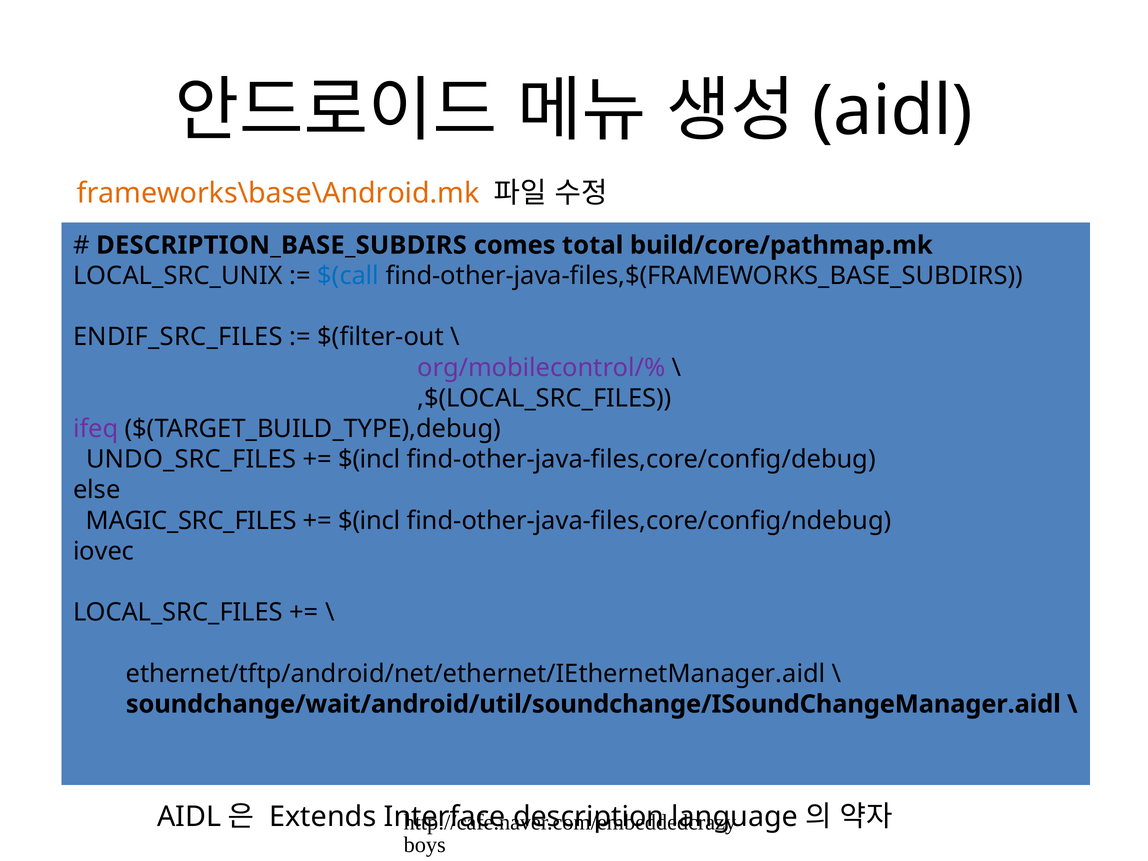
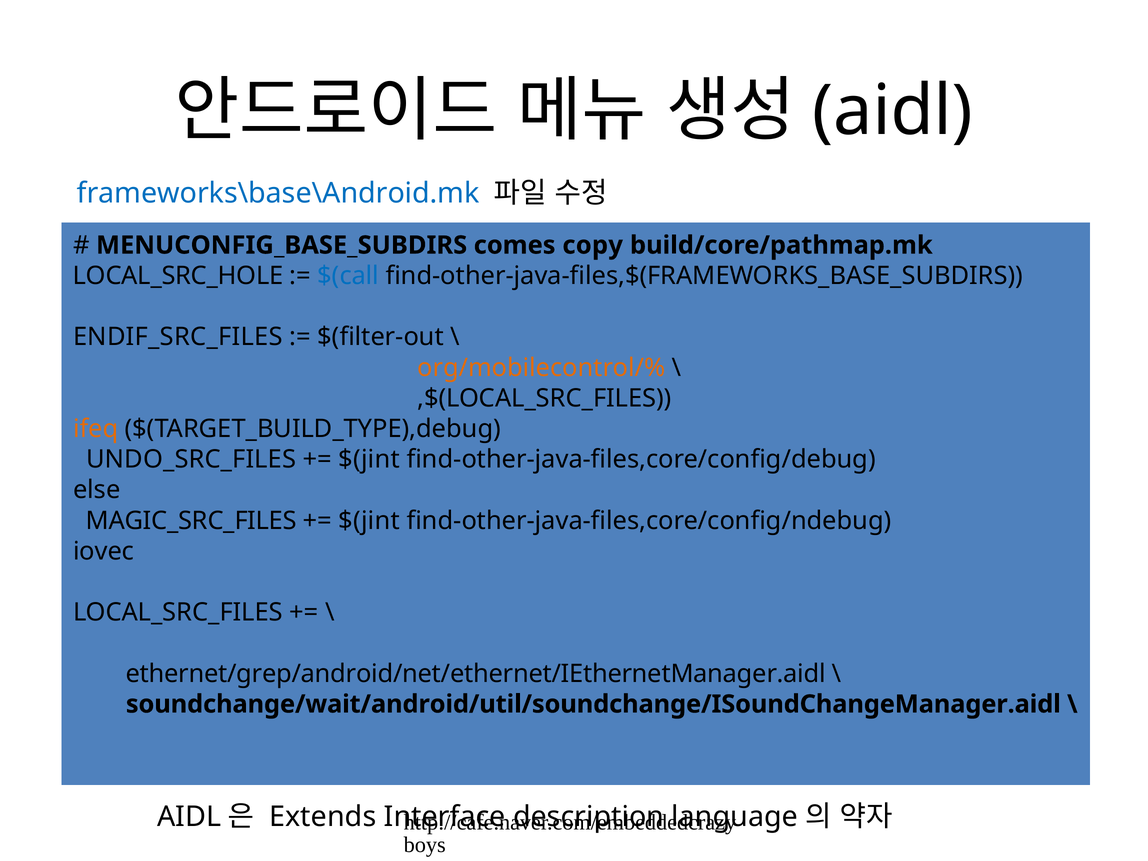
frameworks\base\Android.mk colour: orange -> blue (278, 193)
DESCRIPTION_BASE_SUBDIRS: DESCRIPTION_BASE_SUBDIRS -> MENUCONFIG_BASE_SUBDIRS (282, 245)
total: total -> copy (593, 245)
LOCAL_SRC_UNIX: LOCAL_SRC_UNIX -> LOCAL_SRC_HOLE (178, 276)
org/mobilecontrol/% colour: purple -> orange (541, 368)
ifeq colour: purple -> orange (96, 429)
$(incl: $(incl -> $(jint (369, 459)
$(incl: $(incl -> $(jint (369, 521)
ethernet/tftp/android/net/ethernet/IEthernetManager.aidl: ethernet/tftp/android/net/ethernet/IEthernetManager.aidl -> ethernet/grep/android/net/ethernet/IEthernetManager.aidl (476, 674)
